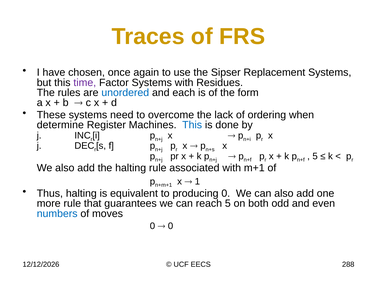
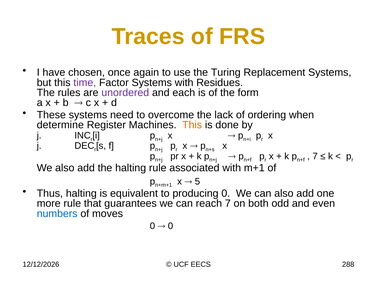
Sipser: Sipser -> Turing (226, 72)
unordered colour: blue -> purple (125, 93)
This colour: blue -> orange (192, 125)
5: 5 -> 7 (315, 156)
1: 1 -> 5 (197, 181)
reach 5: 5 -> 7 (228, 203)
